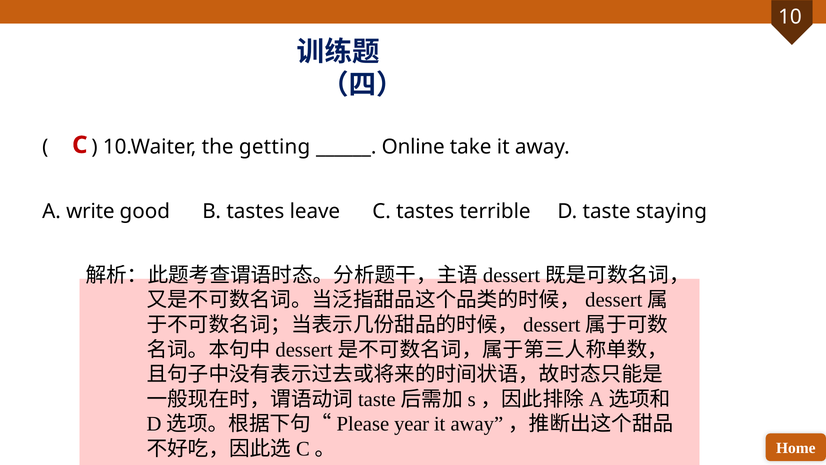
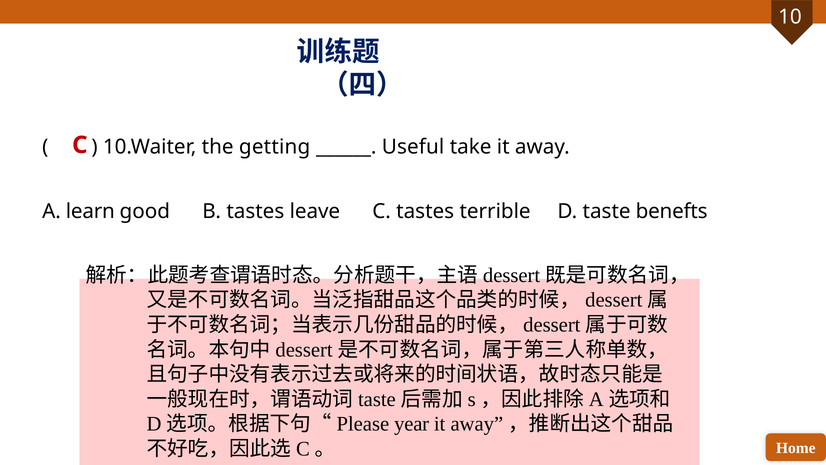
Online: Online -> Useful (413, 147)
write: write -> learn (90, 211)
staying: staying -> benefts (672, 211)
